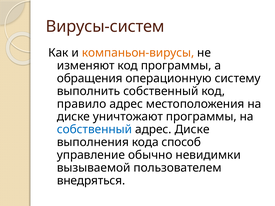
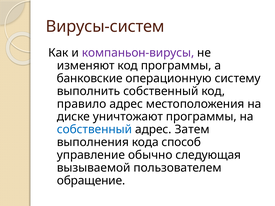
компаньон-вирусы colour: orange -> purple (138, 53)
обращения: обращения -> банковские (90, 78)
адрес Диске: Диске -> Затем (192, 130)
невидимки: невидимки -> следующая (208, 155)
внедряться: внедряться -> обращение (91, 181)
